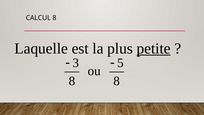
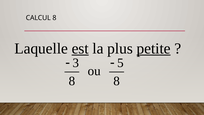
est underline: none -> present (80, 48)
